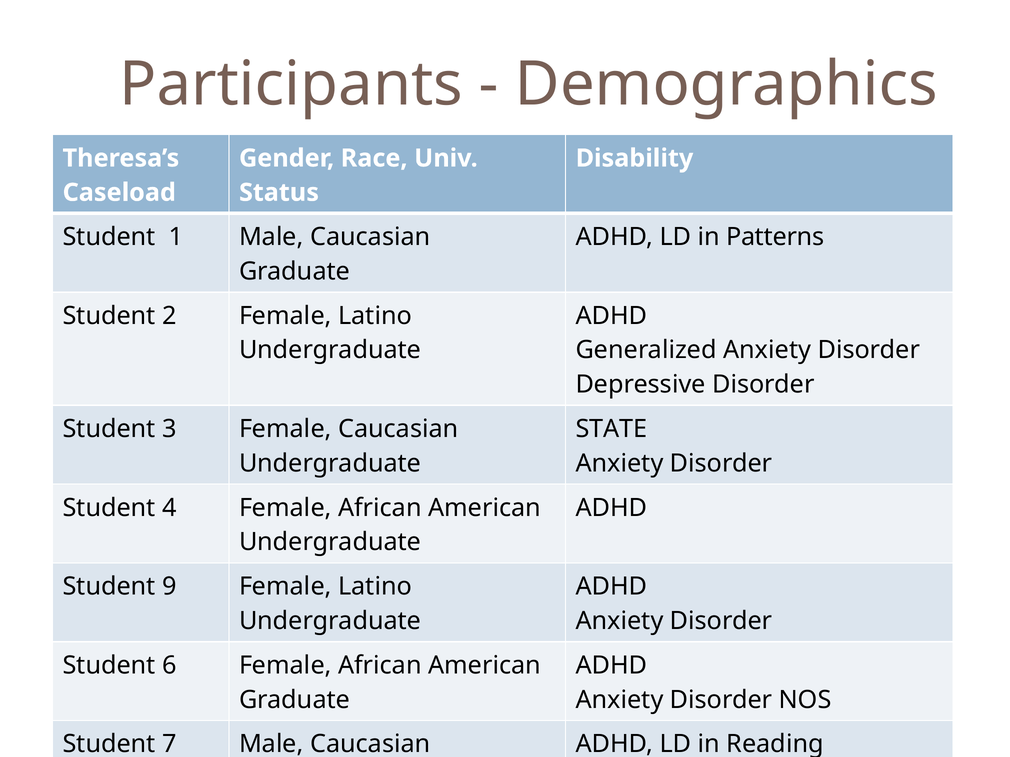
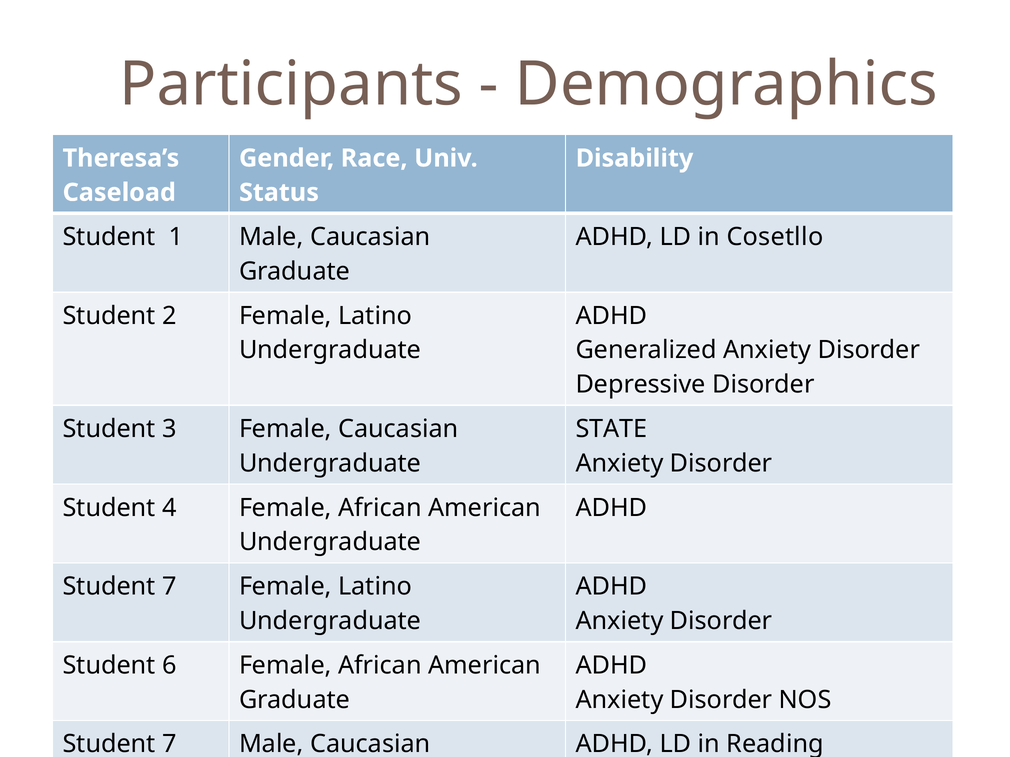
Patterns: Patterns -> Cosetllo (775, 237)
9: 9 -> 7 (169, 587)
